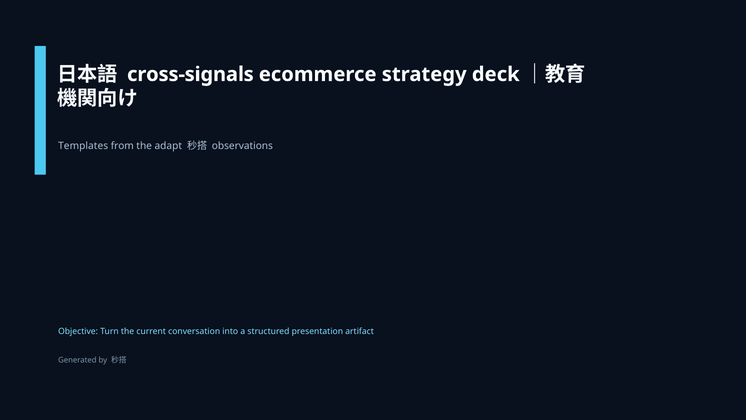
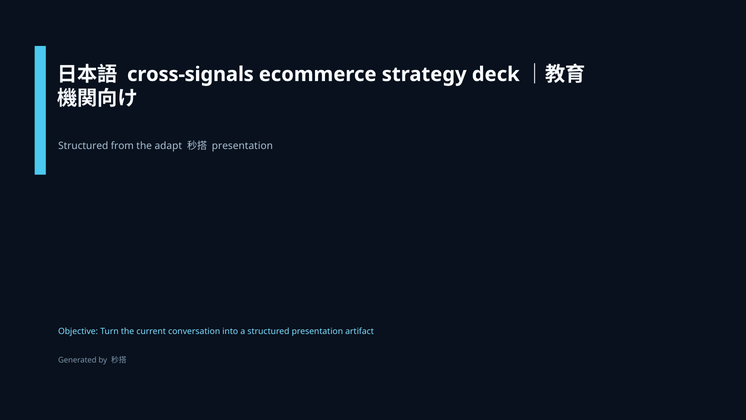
Templates: Templates -> Structured (83, 146)
observations: observations -> presentation (242, 146)
